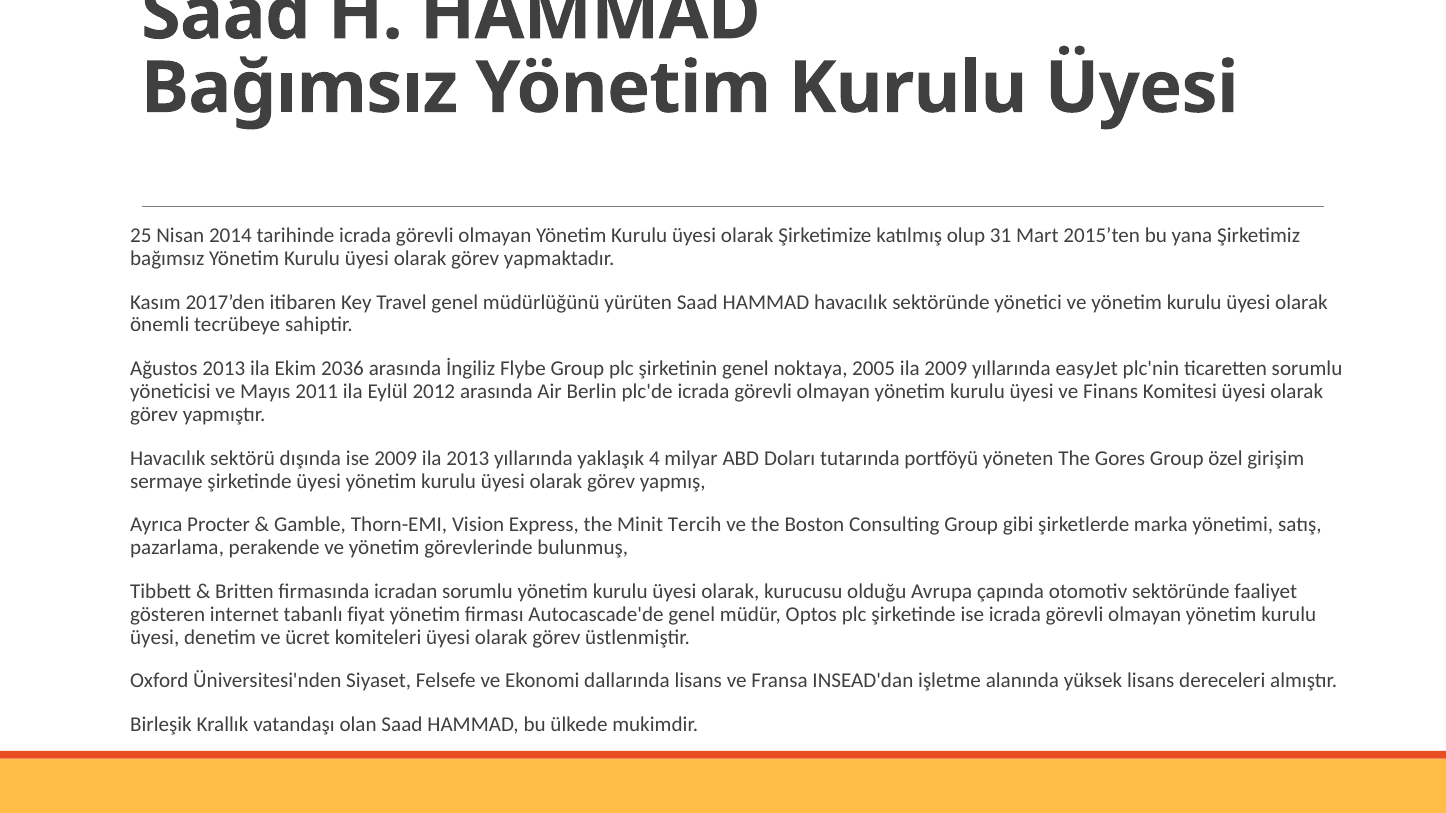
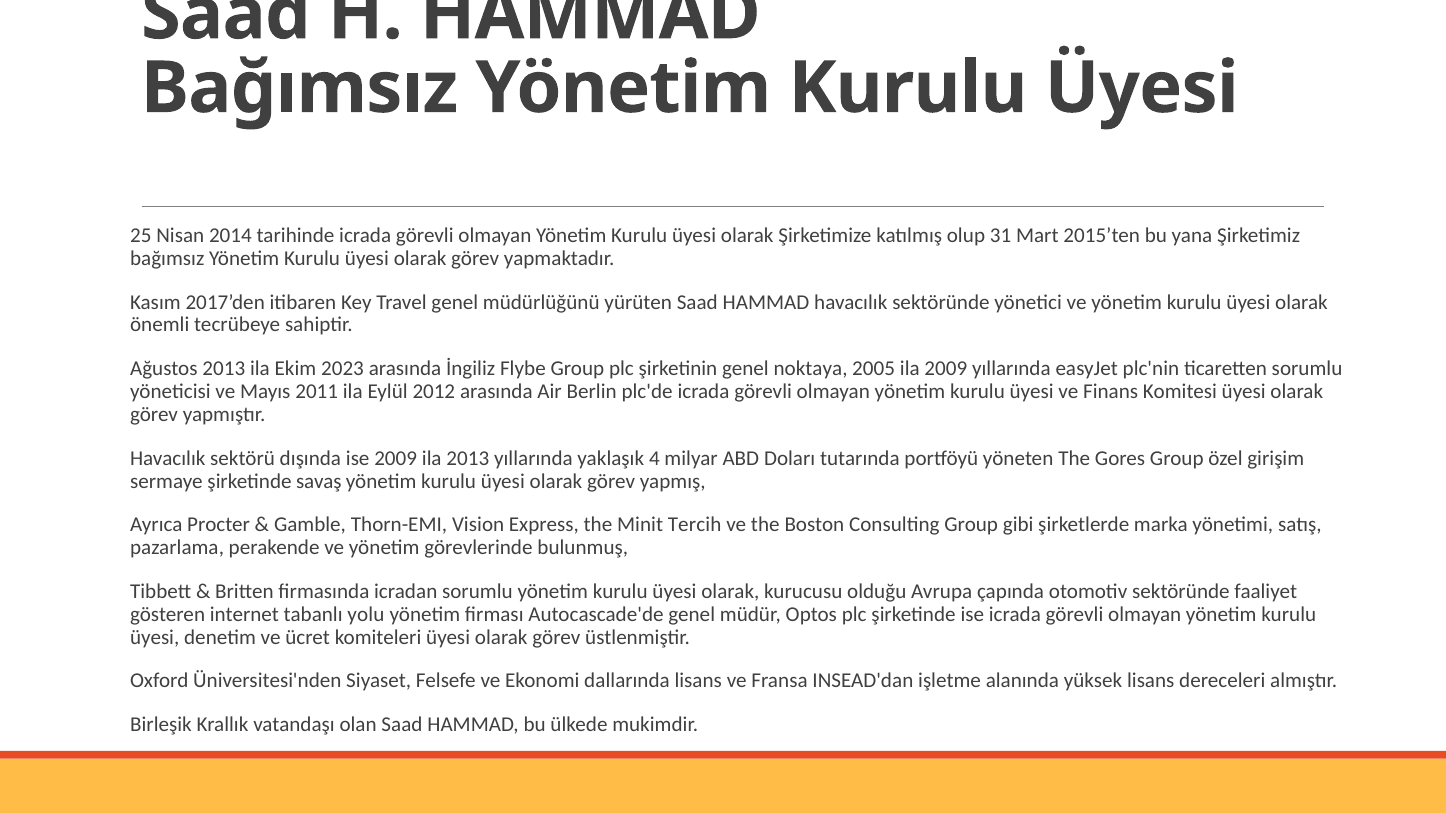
2036: 2036 -> 2023 (343, 369)
şirketinde üyesi: üyesi -> savaş (319, 481)
fiyat: fiyat -> yolu (366, 615)
